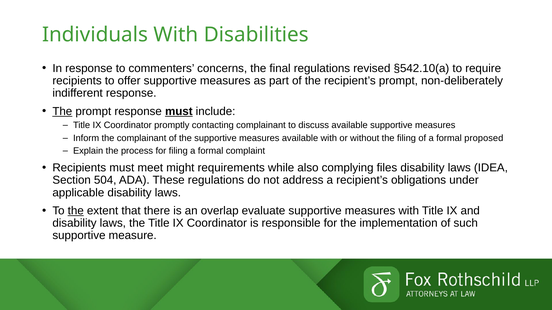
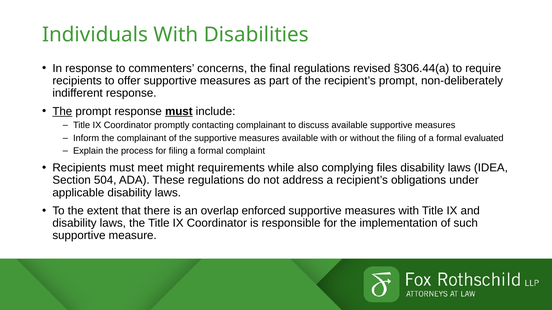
§542.10(a: §542.10(a -> §306.44(a (421, 68)
proposed: proposed -> evaluated (484, 138)
the underline: present -> none (76, 211)
evaluate: evaluate -> enforced (264, 211)
